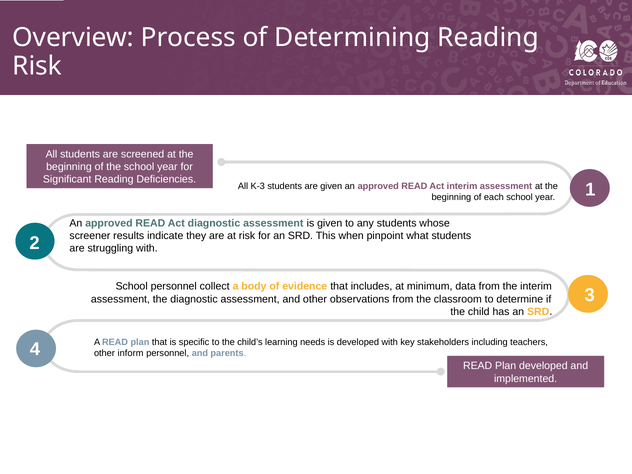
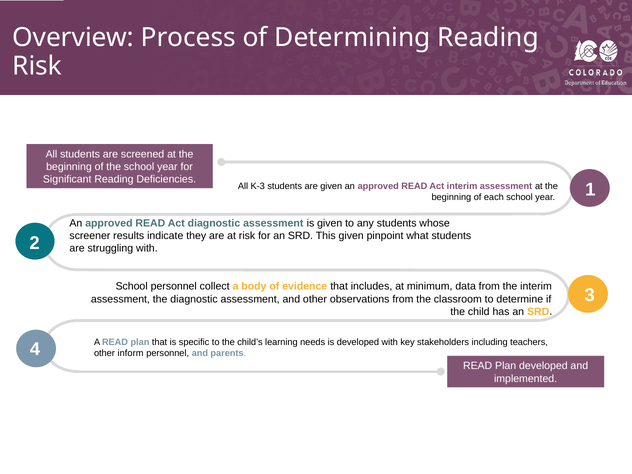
This when: when -> given (351, 236)
